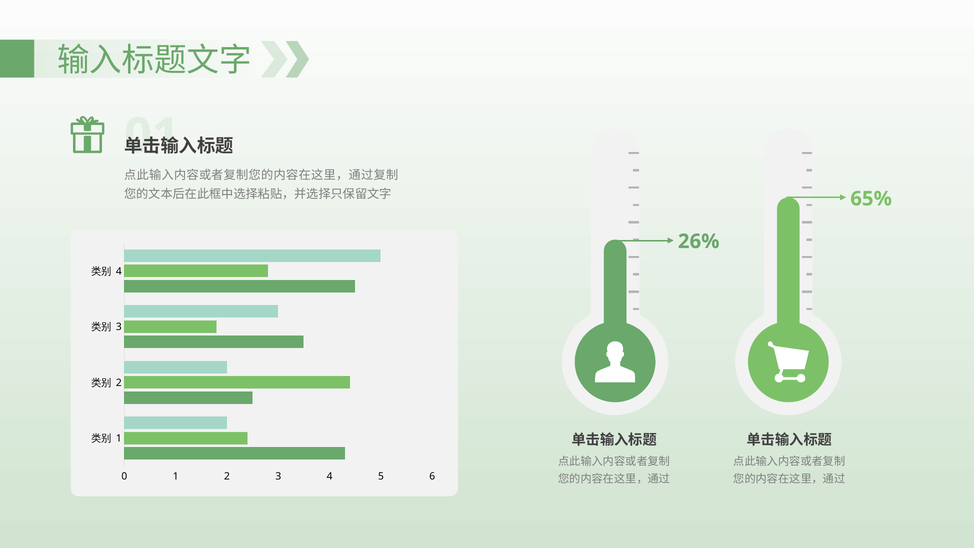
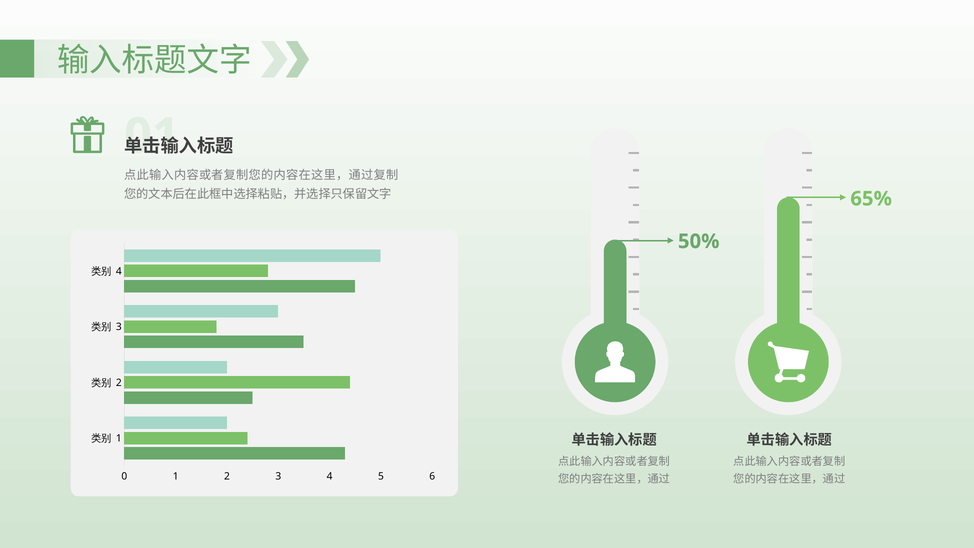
26%: 26% -> 50% (699, 241)
